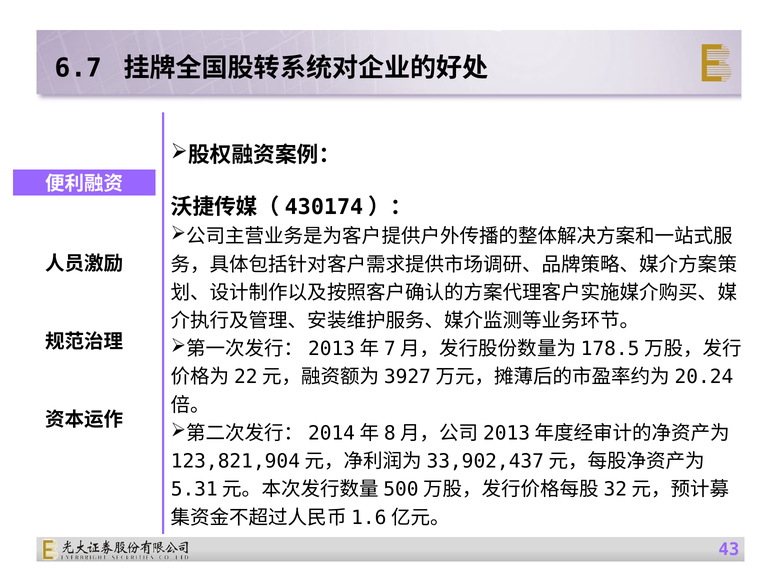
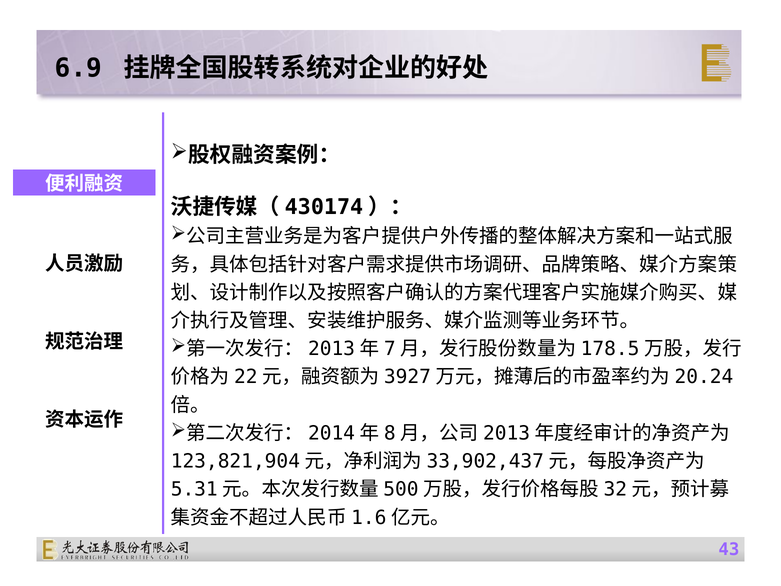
6.7: 6.7 -> 6.9 (78, 68)
